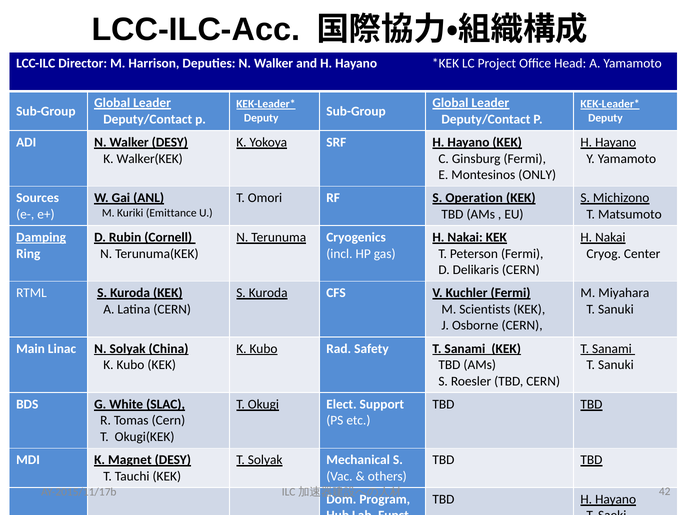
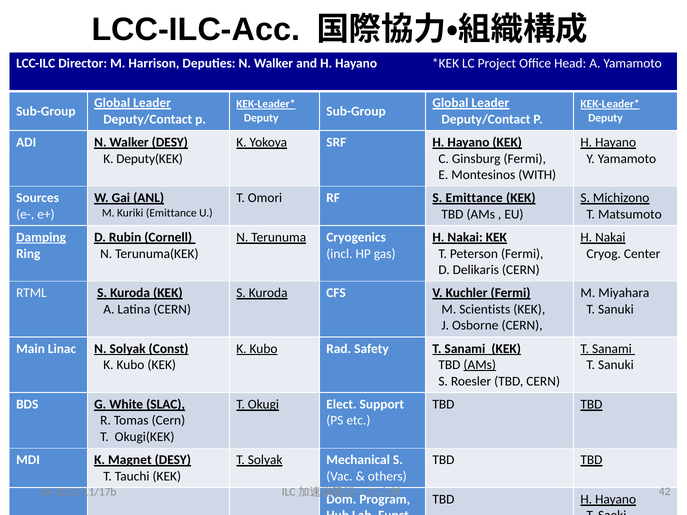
Walker(KEK: Walker(KEK -> Deputy(KEK (150, 159)
ONLY: ONLY -> WITH (537, 175)
S Operation: Operation -> Emittance (474, 198)
China: China -> Const (169, 349)
AMs underline: none -> present (480, 365)
